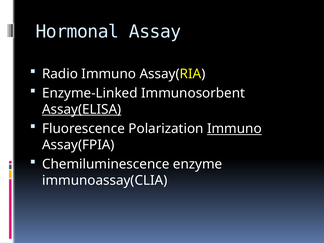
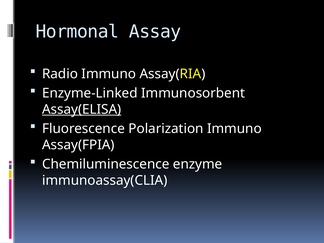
Immuno underline: present -> none (234, 129)
